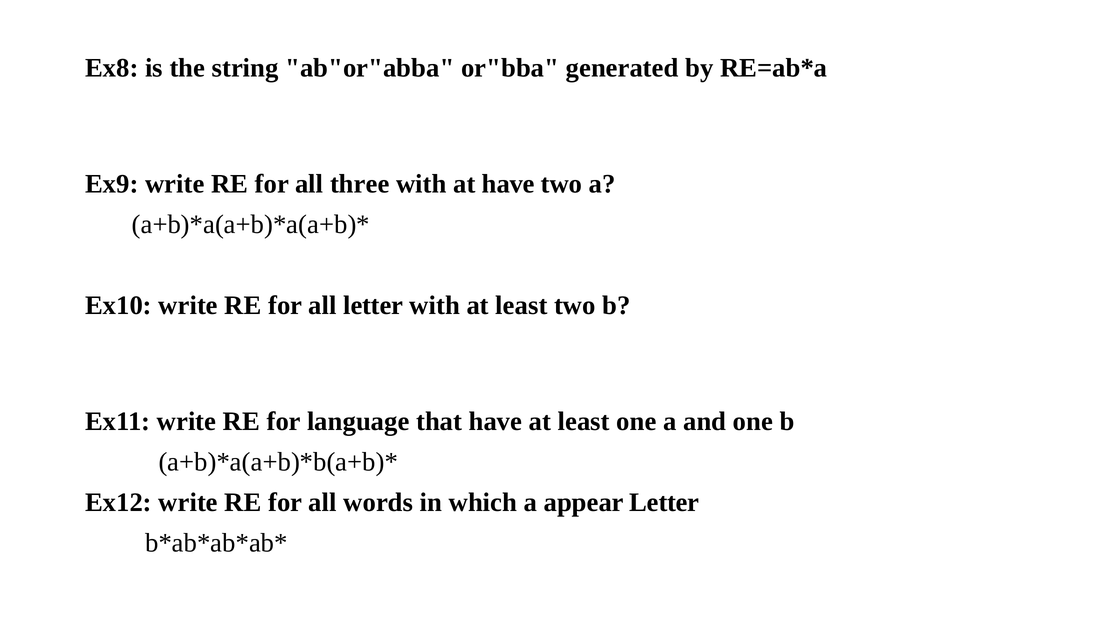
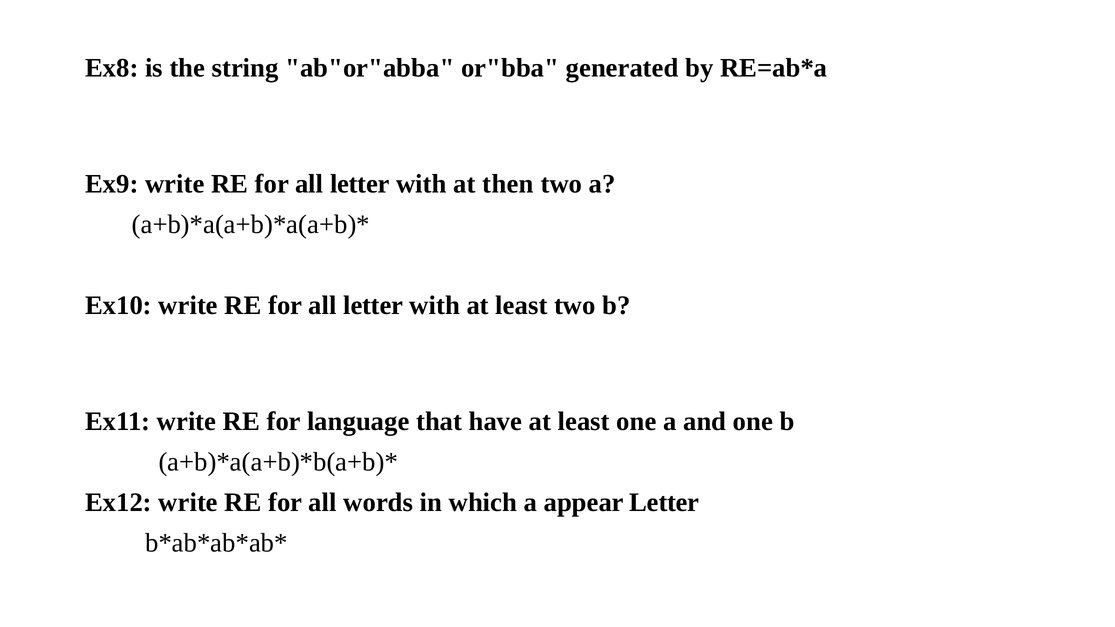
three: three -> letter (360, 184)
at have: have -> then (508, 184)
